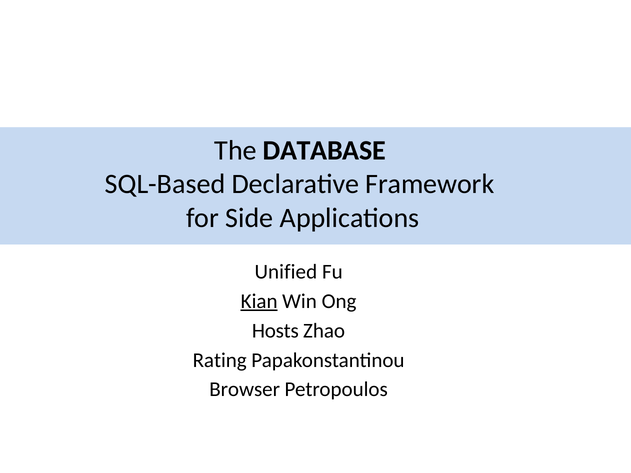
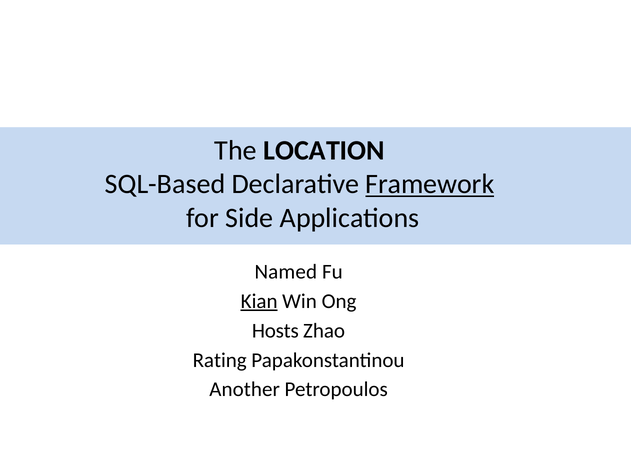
DATABASE: DATABASE -> LOCATION (324, 151)
Framework underline: none -> present (430, 184)
Unified: Unified -> Named (286, 272)
Browser: Browser -> Another (245, 390)
